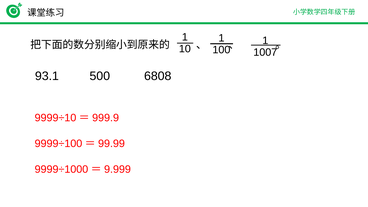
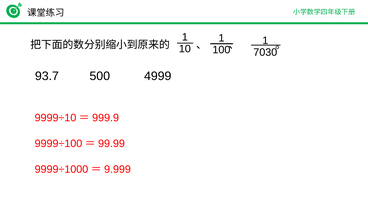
1007: 1007 -> 7030 (265, 52)
93.1: 93.1 -> 93.7 (47, 76)
6808: 6808 -> 4999 (158, 76)
